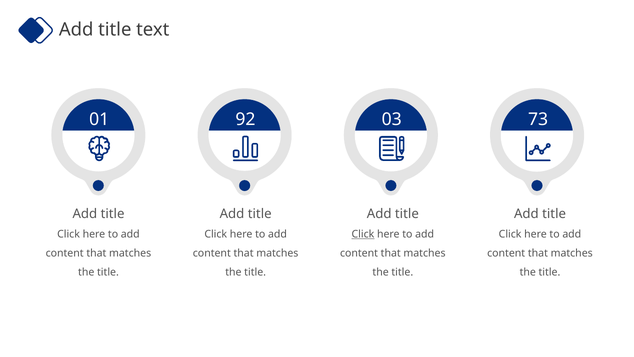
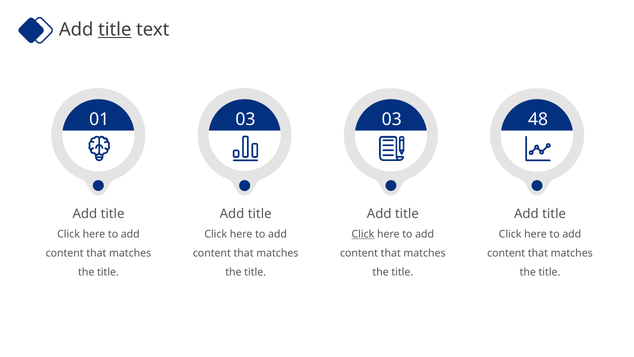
title underline: none -> present (115, 30)
01 92: 92 -> 03 (246, 119)
73: 73 -> 48 (538, 119)
